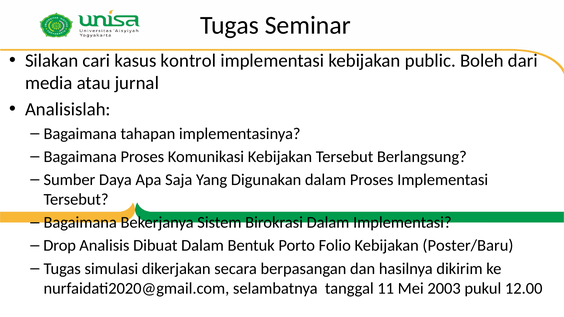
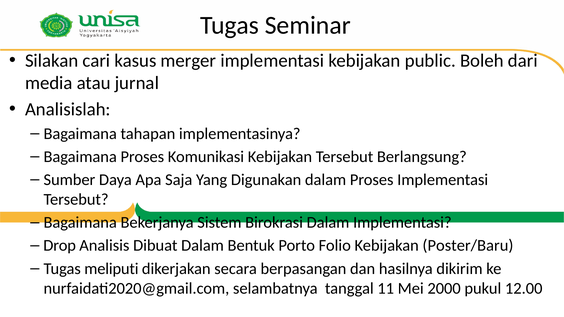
kontrol: kontrol -> merger (188, 61)
simulasi: simulasi -> meliputi (111, 269)
2003: 2003 -> 2000 (444, 289)
